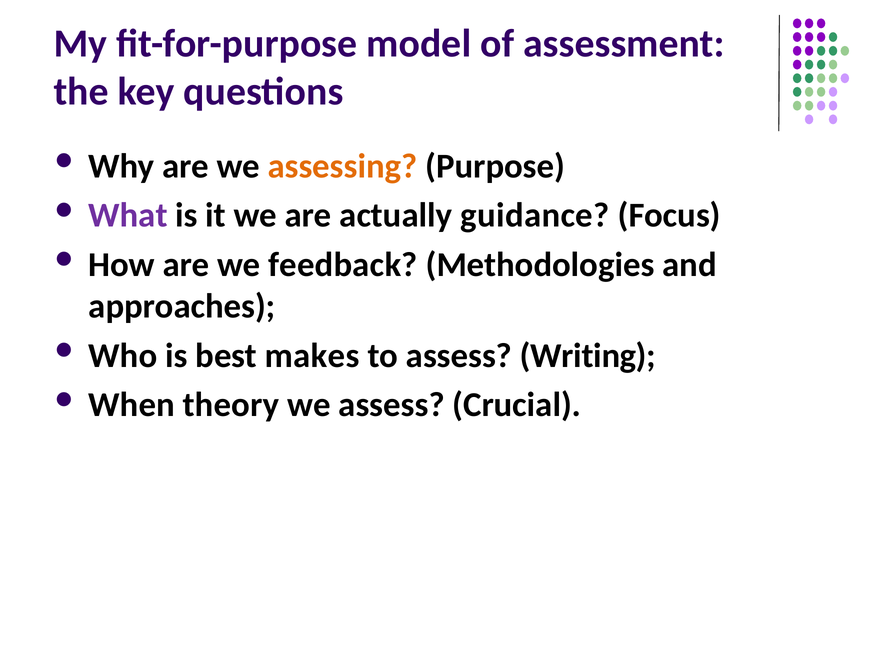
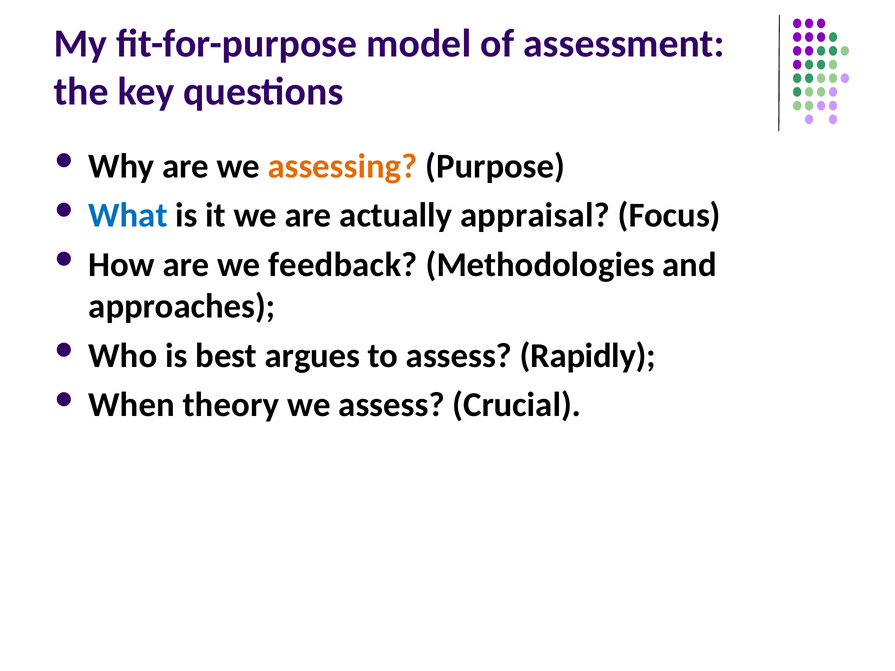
What colour: purple -> blue (128, 215)
guidance: guidance -> appraisal (535, 215)
makes: makes -> argues (312, 356)
Writing: Writing -> Rapidly (588, 356)
